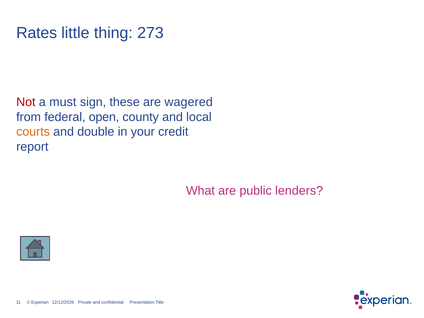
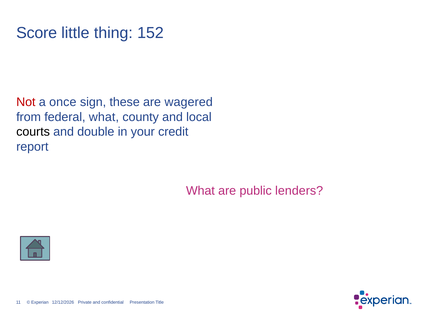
Rates: Rates -> Score (37, 33)
273: 273 -> 152 (150, 33)
must: must -> once (63, 102)
federal open: open -> what (104, 117)
courts colour: orange -> black (33, 132)
